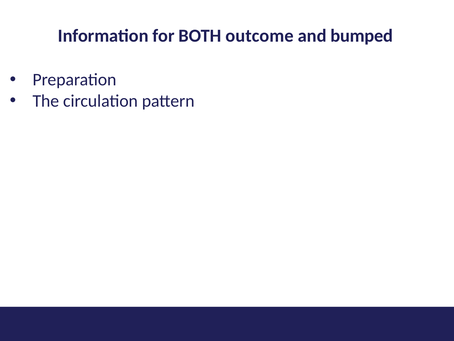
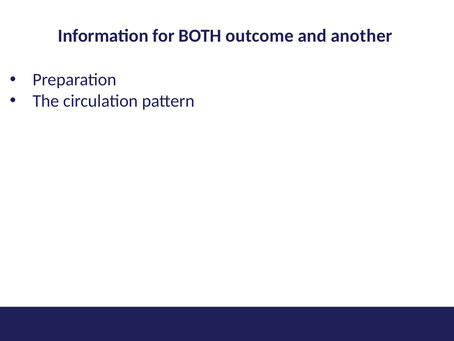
bumped: bumped -> another (361, 36)
